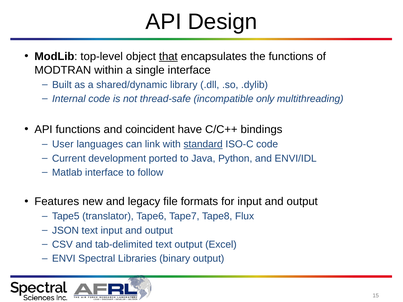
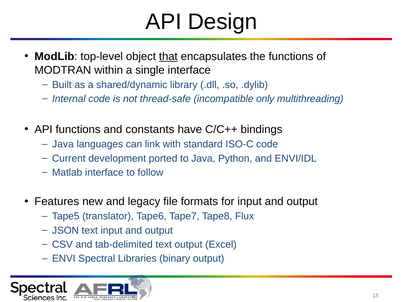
coincident: coincident -> constants (150, 130)
User: User -> Java (63, 144)
standard underline: present -> none (203, 144)
